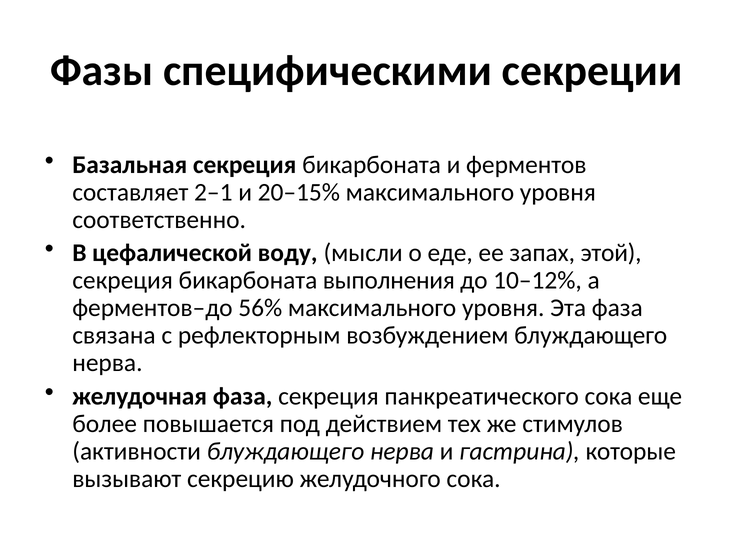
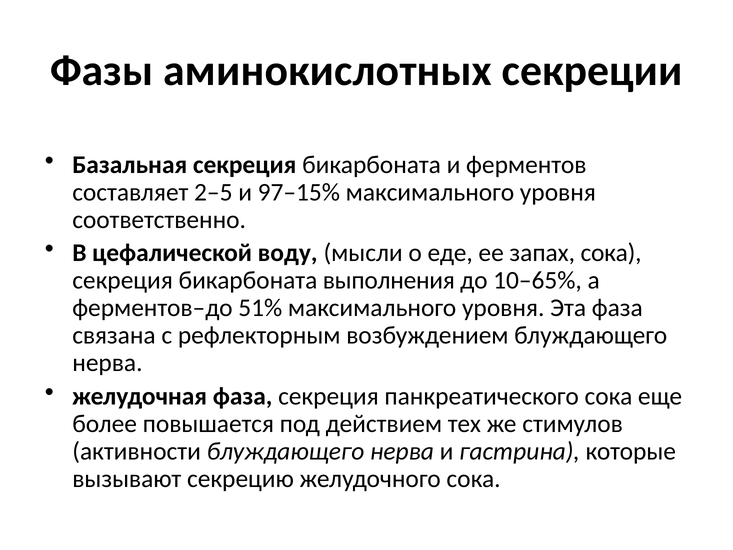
специфическими: специфическими -> аминокислотных (328, 71)
2–1: 2–1 -> 2–5 (213, 192)
20–15%: 20–15% -> 97–15% (299, 192)
запах этой: этой -> сока (611, 253)
10–12%: 10–12% -> 10–65% (538, 280)
56%: 56% -> 51% (260, 308)
